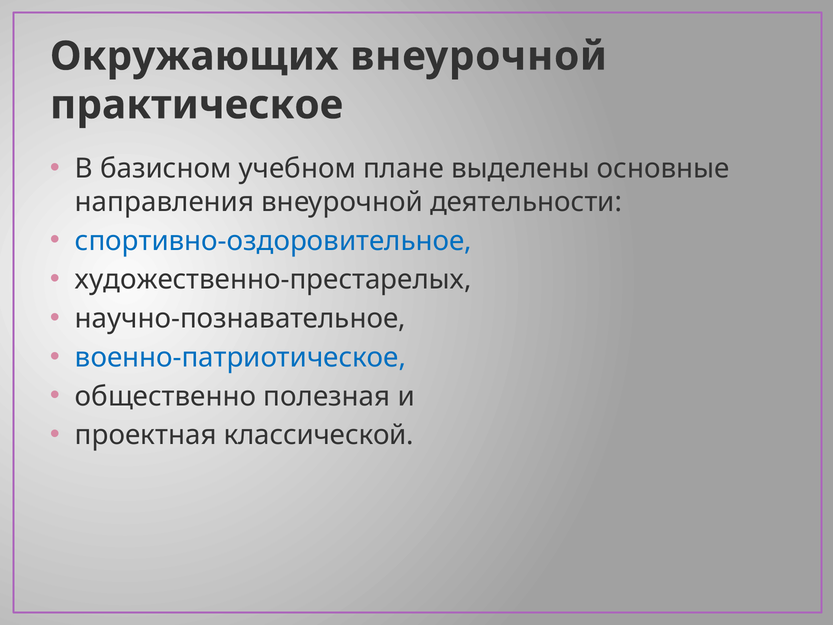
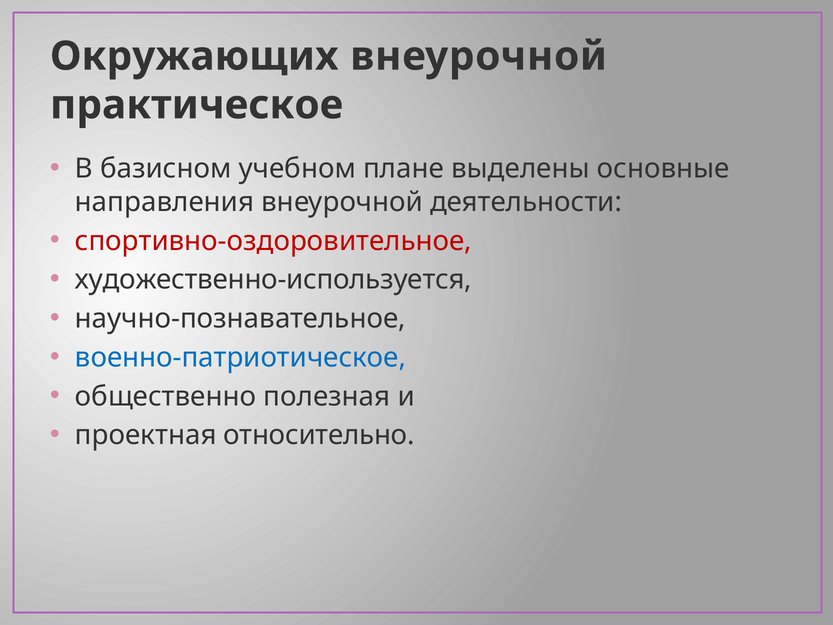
спортивно-оздоровительное colour: blue -> red (273, 241)
художественно-престарелых: художественно-престарелых -> художественно-используется (273, 280)
классической: классической -> относительно (319, 435)
